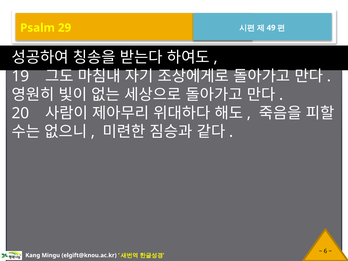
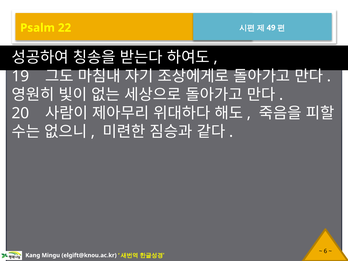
29: 29 -> 22 (65, 28)
